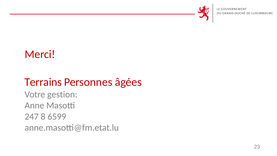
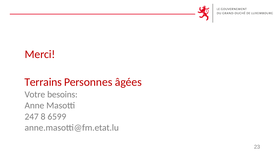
gestion: gestion -> besoins (62, 94)
